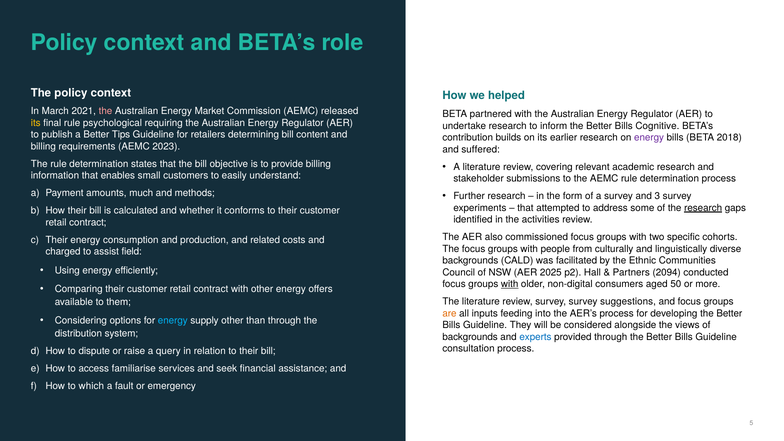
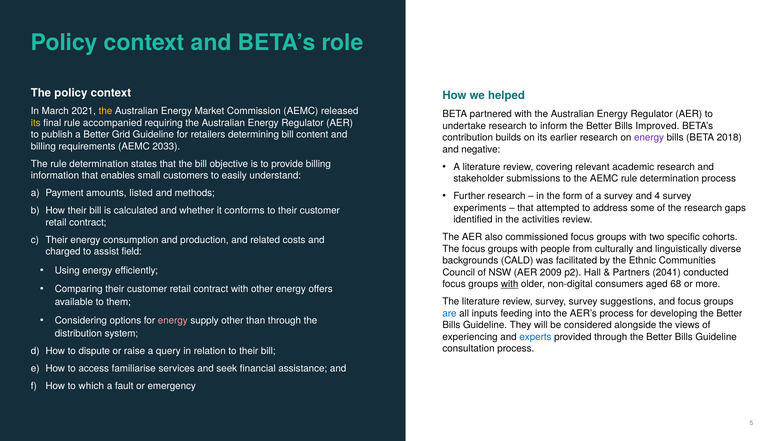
the colour: pink -> yellow (105, 111)
psychological: psychological -> accompanied (112, 123)
Cognitive: Cognitive -> Improved (657, 126)
Tips: Tips -> Grid (121, 135)
2023: 2023 -> 2033 (166, 146)
suffered: suffered -> negative (481, 149)
much: much -> listed (141, 193)
3: 3 -> 4 (657, 196)
research underline: present -> none (703, 208)
2025: 2025 -> 2009 (551, 272)
2094: 2094 -> 2041 (667, 272)
50: 50 -> 68 (676, 284)
are colour: orange -> blue (449, 313)
energy colour: light blue -> pink (173, 320)
backgrounds: backgrounds -> experiencing (470, 337)
